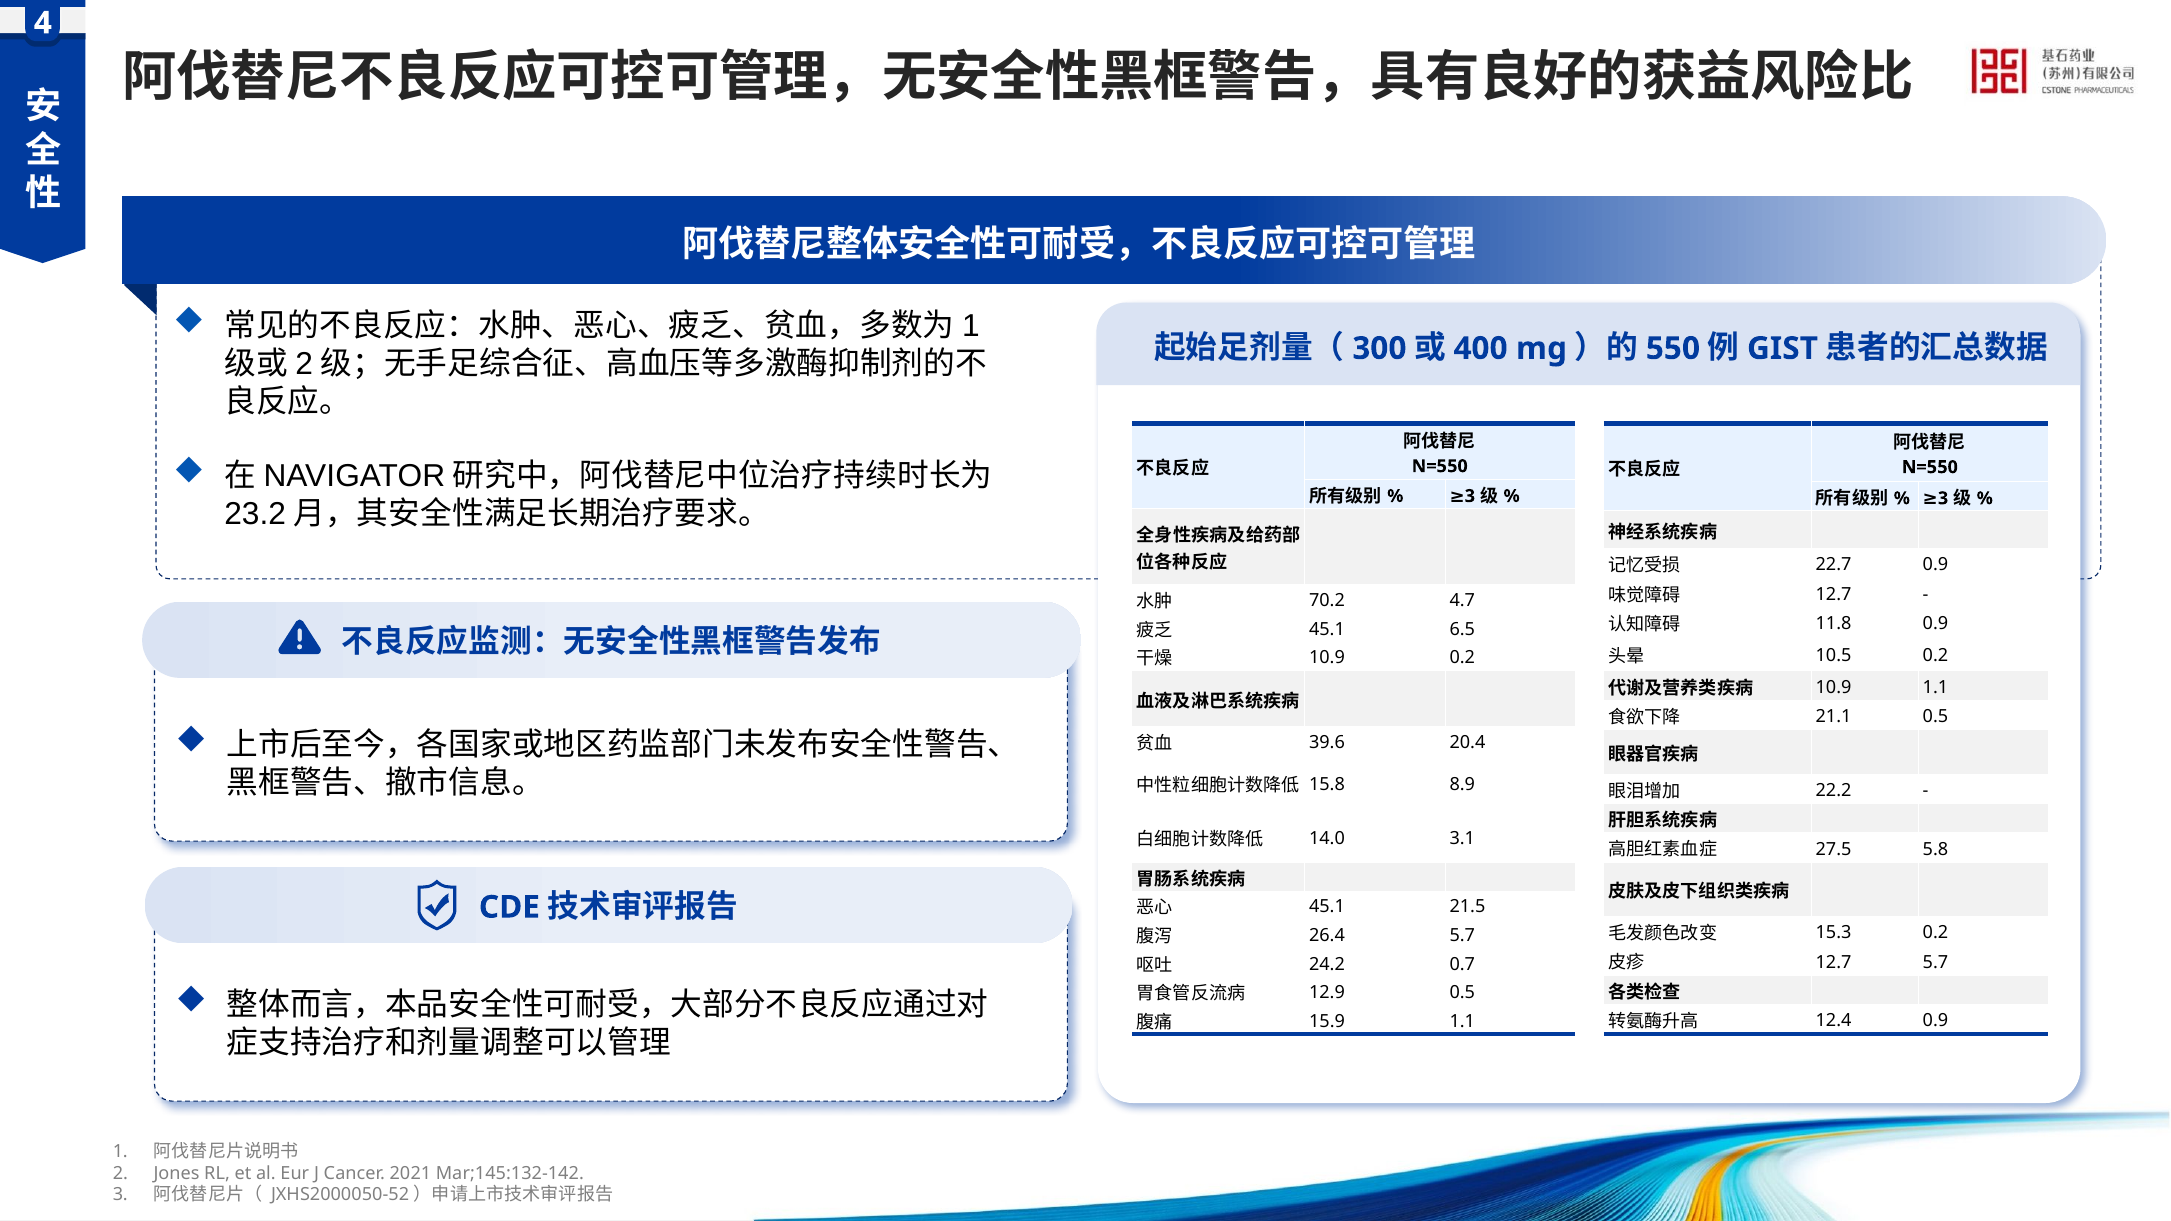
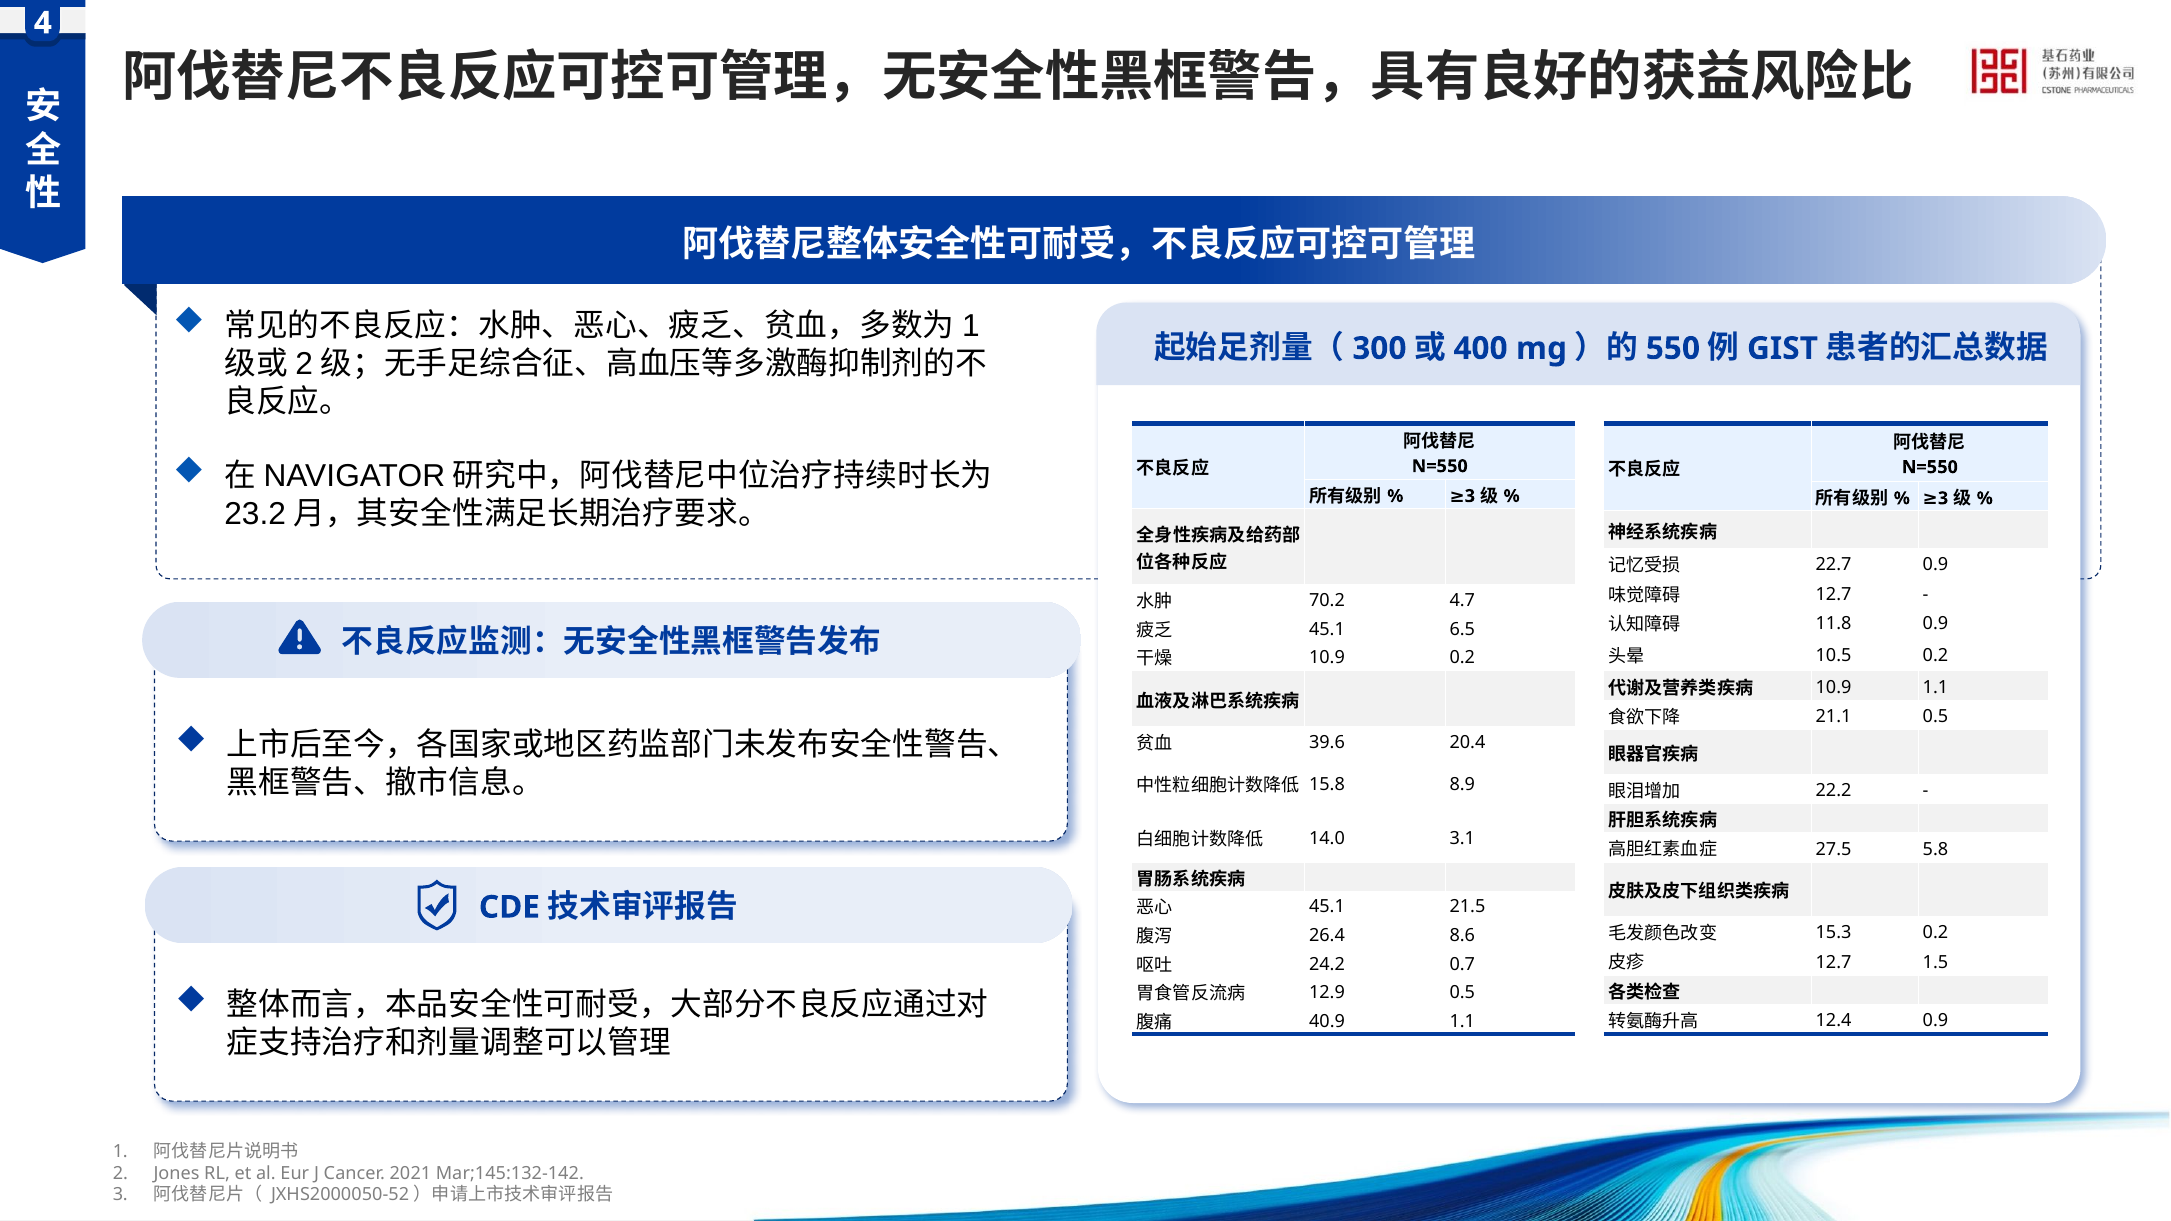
26.4 5.7: 5.7 -> 8.6 (1462, 936)
12.7 5.7: 5.7 -> 1.5 (1935, 962)
15.9: 15.9 -> 40.9 (1327, 1021)
